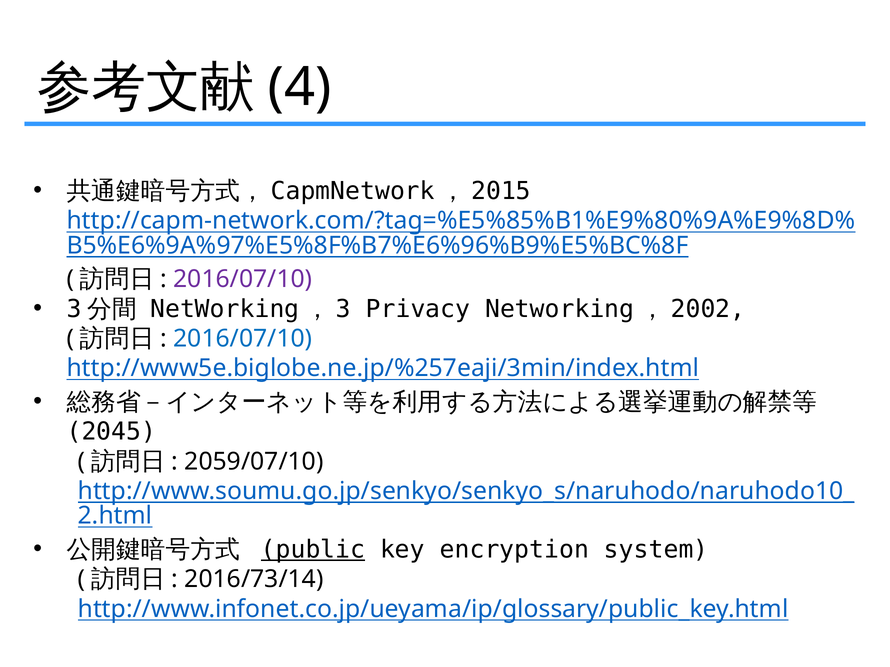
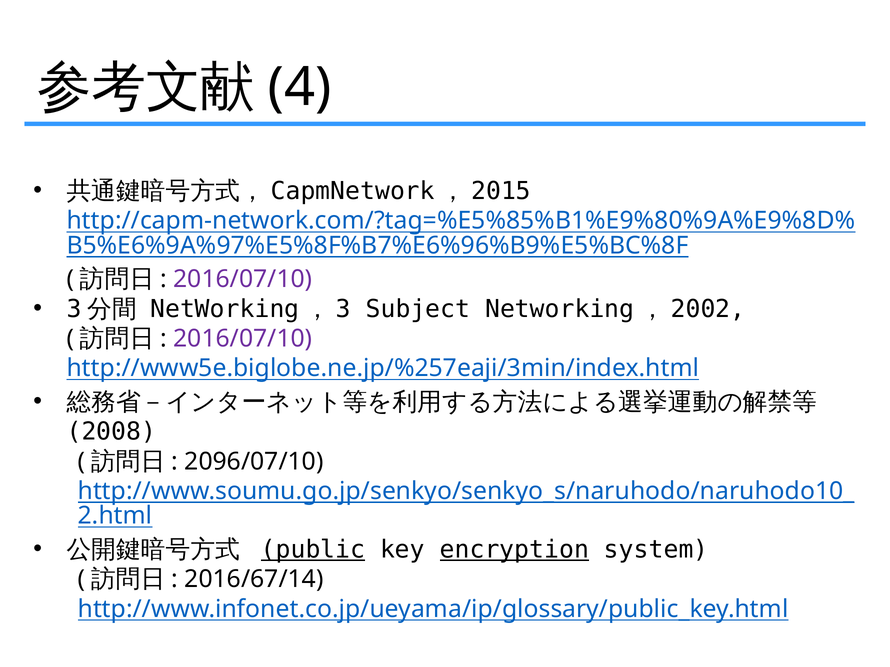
Privacy: Privacy -> Subject (418, 309)
2016/07/10 colour: blue -> purple (243, 339)
2045: 2045 -> 2008 (111, 432)
2059/07/10: 2059/07/10 -> 2096/07/10 (254, 462)
encryption underline: none -> present (514, 550)
2016/73/14: 2016/73/14 -> 2016/67/14 (254, 580)
